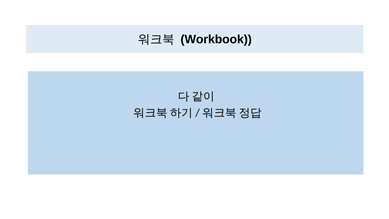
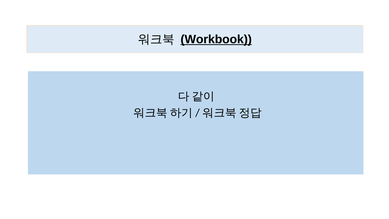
Workbook underline: none -> present (216, 39)
